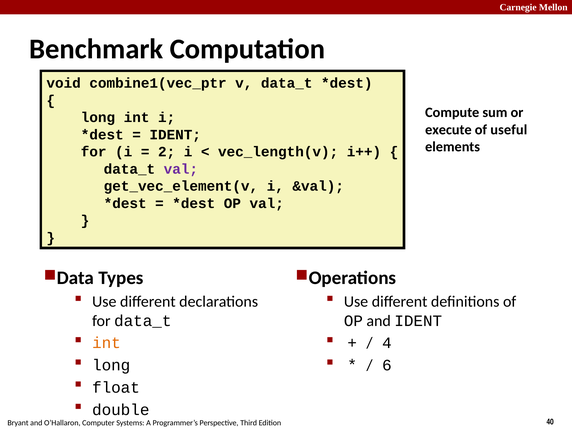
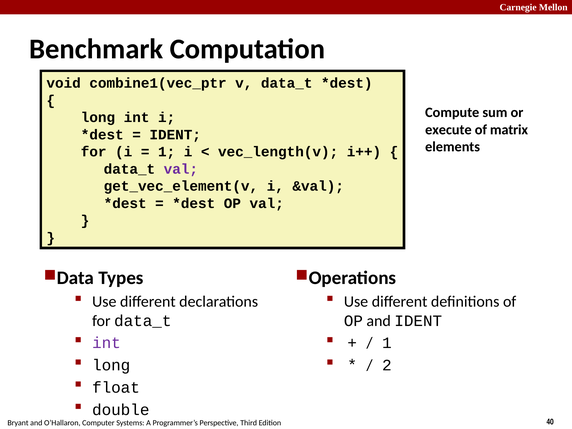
useful: useful -> matrix (509, 130)
2: 2 -> 1 (167, 152)
int colour: orange -> purple (106, 343)
4: 4 -> 1 (387, 343)
6: 6 -> 2 (387, 365)
